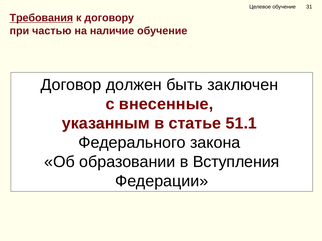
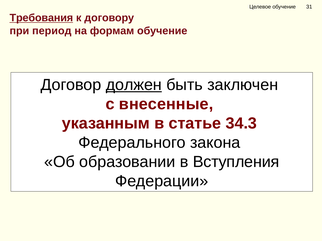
частью: частью -> период (52, 31)
наличие: наличие -> формам (112, 31)
должен underline: none -> present (134, 85)
51.1: 51.1 -> 34.3 (241, 124)
